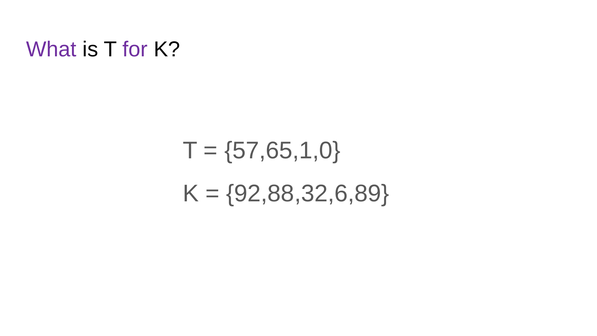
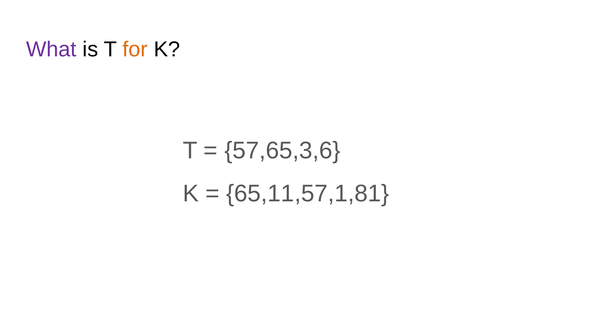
for colour: purple -> orange (135, 49)
57,65,1,0: 57,65,1,0 -> 57,65,3,6 (282, 150)
92,88,32,6,89: 92,88,32,6,89 -> 65,11,57,1,81 (308, 193)
